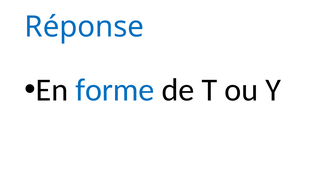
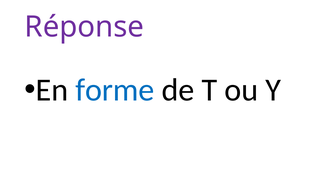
Réponse colour: blue -> purple (84, 27)
